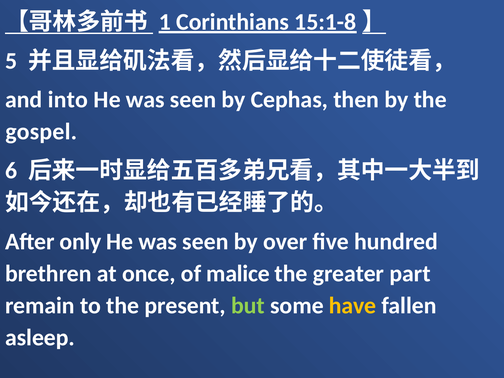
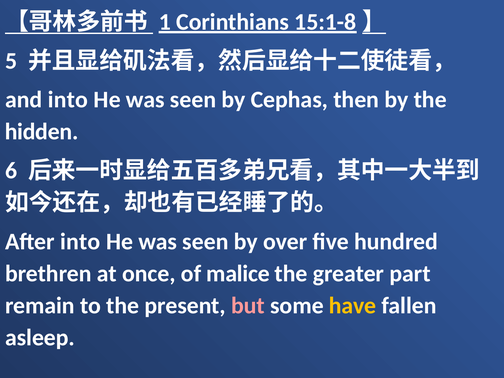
gospel: gospel -> hidden (42, 132)
After only: only -> into (80, 242)
but colour: light green -> pink (248, 306)
